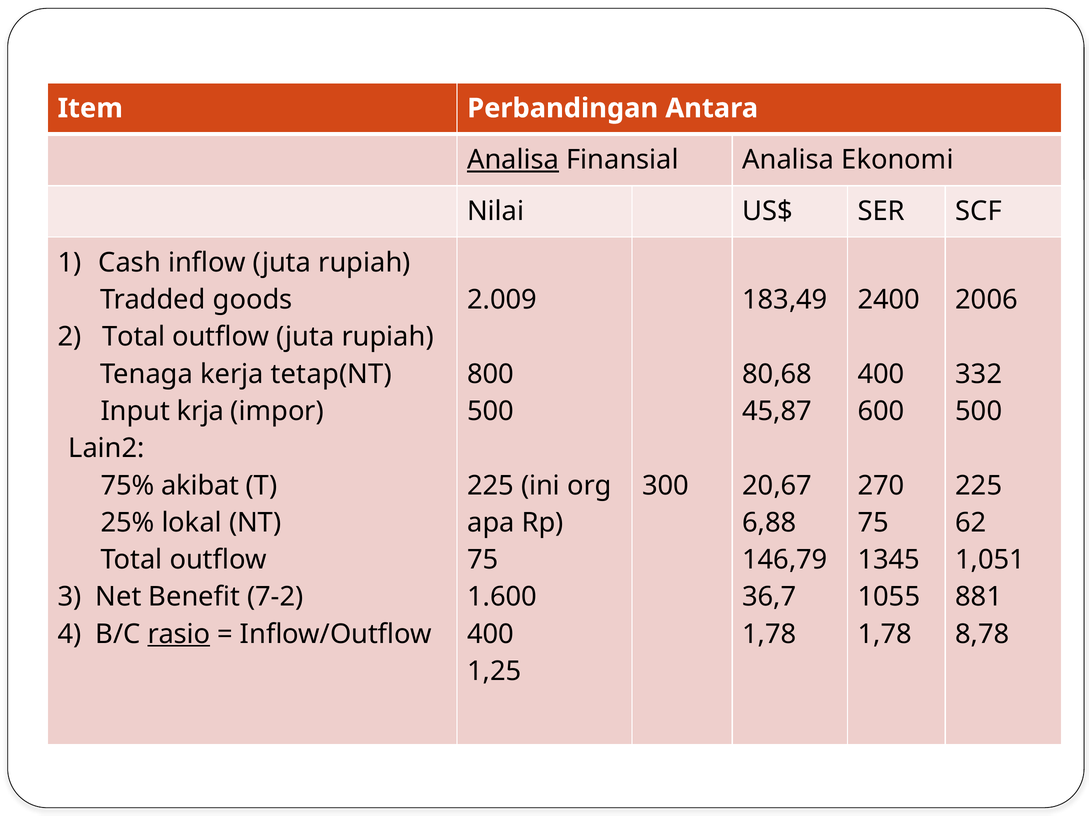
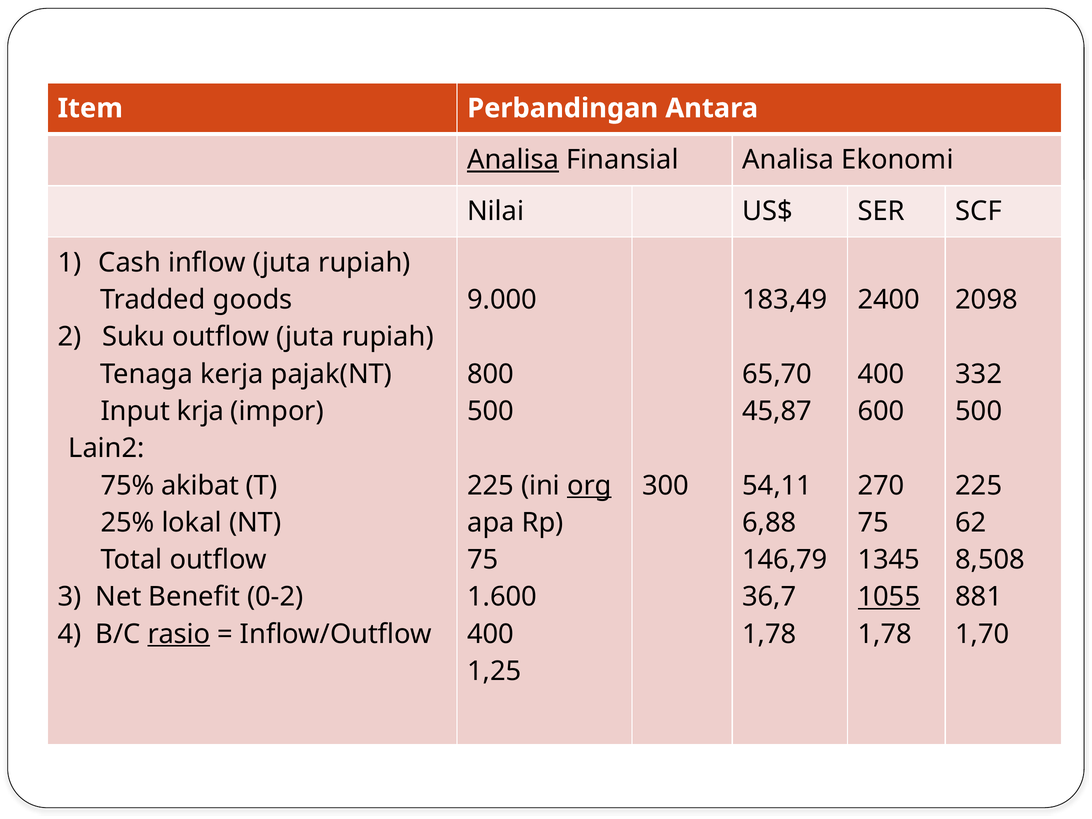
2.009: 2.009 -> 9.000 (502, 300)
2006: 2006 -> 2098 (987, 300)
2 Total: Total -> Suku (134, 337)
tetap(NT: tetap(NT -> pajak(NT (331, 374)
80,68: 80,68 -> 65,70 (777, 374)
org underline: none -> present (589, 486)
20,67: 20,67 -> 54,11 (777, 486)
1,051: 1,051 -> 8,508 (990, 560)
7-2: 7-2 -> 0-2 (275, 597)
1055 underline: none -> present (889, 597)
8,78: 8,78 -> 1,70 (982, 634)
